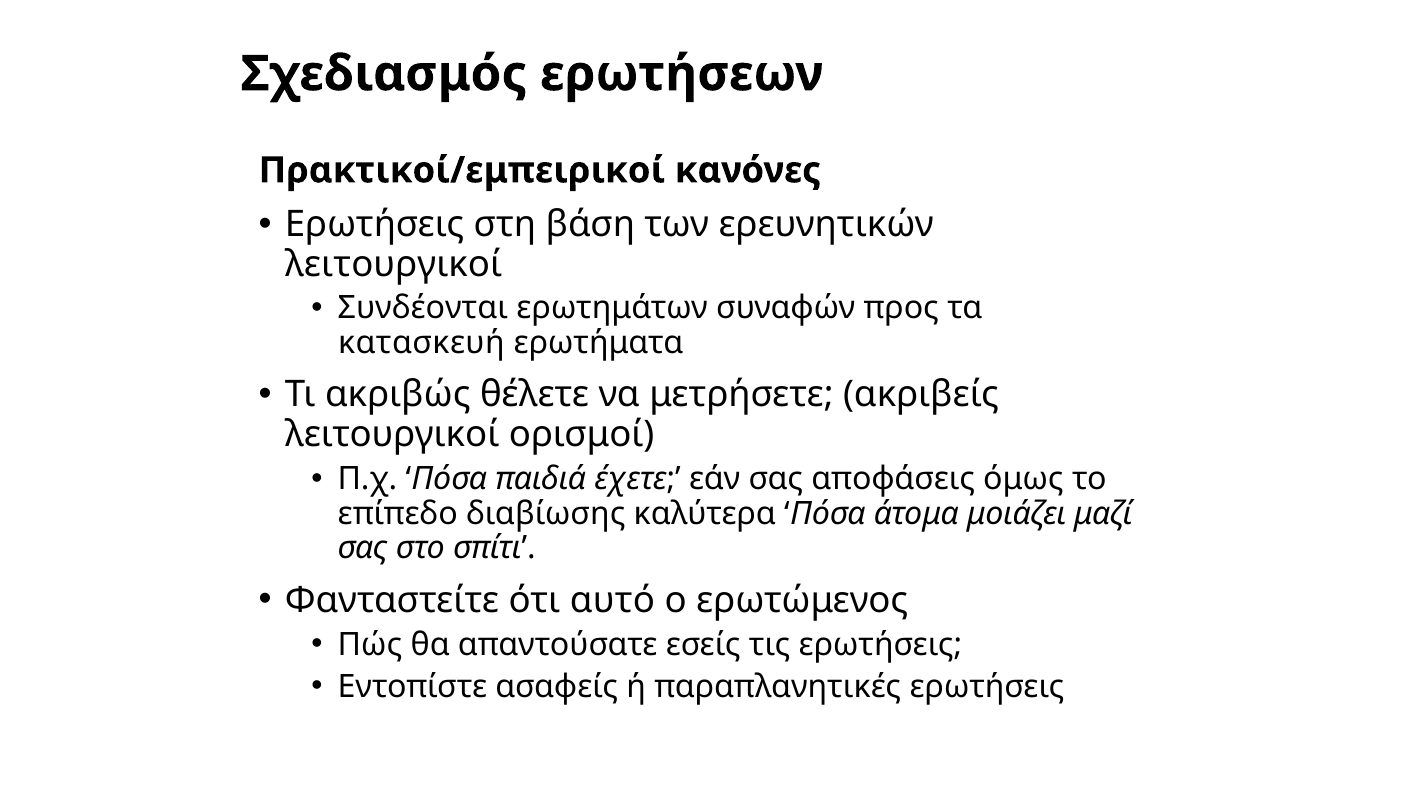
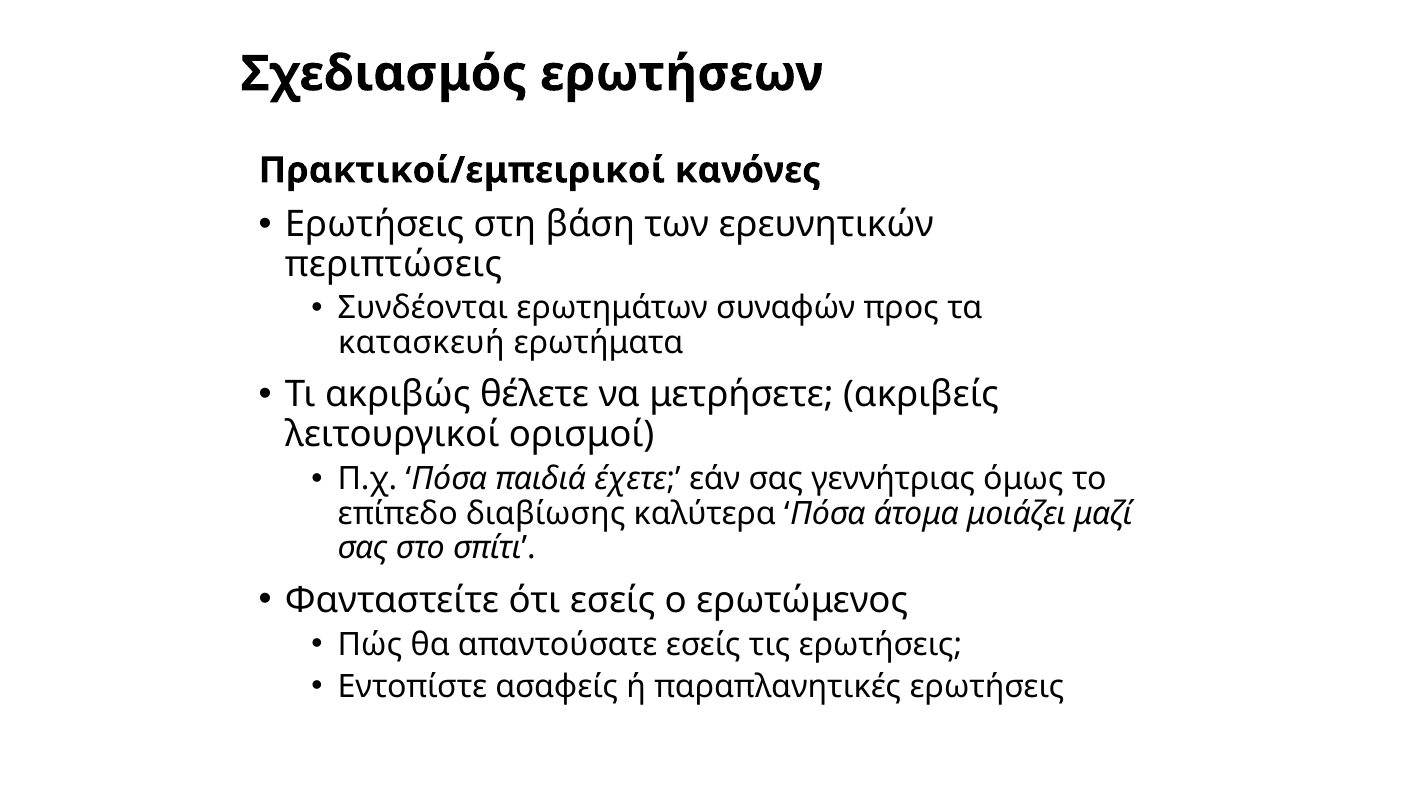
λειτουργικοί: λειτουργικοί -> περιπτώσεις (394, 264)
αποφάσεις: αποφάσεις -> γεννήτριας (893, 479)
ότι αυτό: αυτό -> εσείς (613, 600)
